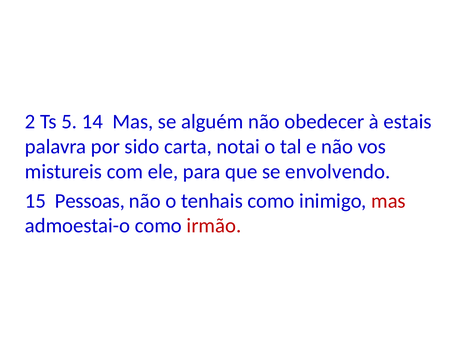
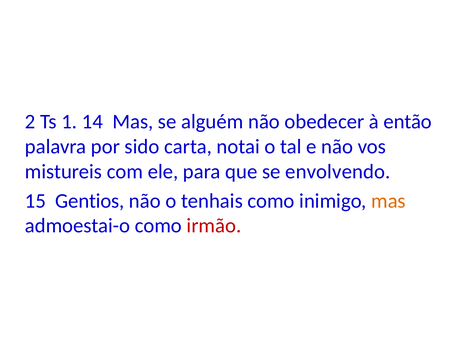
5: 5 -> 1 (69, 122)
estais: estais -> então (408, 122)
Pessoas: Pessoas -> Gentios (90, 200)
mas colour: red -> orange (388, 200)
